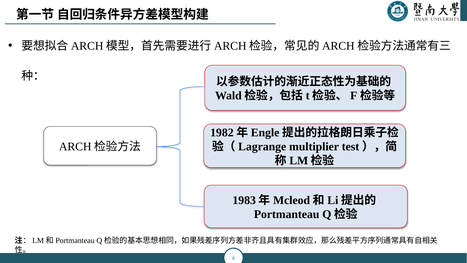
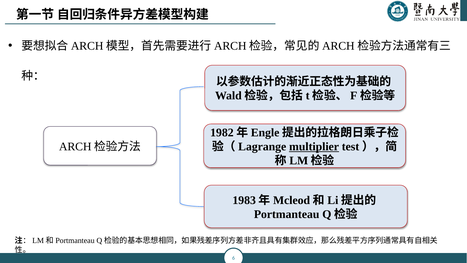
multiplier underline: none -> present (314, 146)
